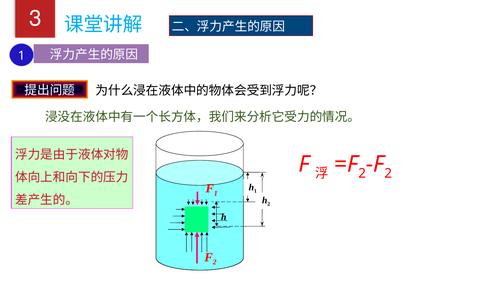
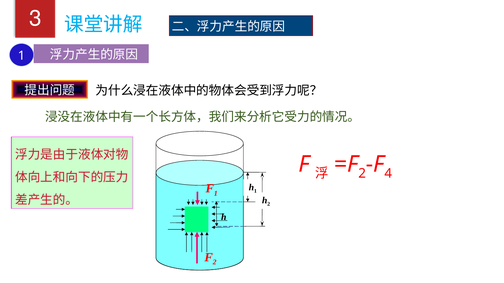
2: 2 -> 4 (388, 174)
